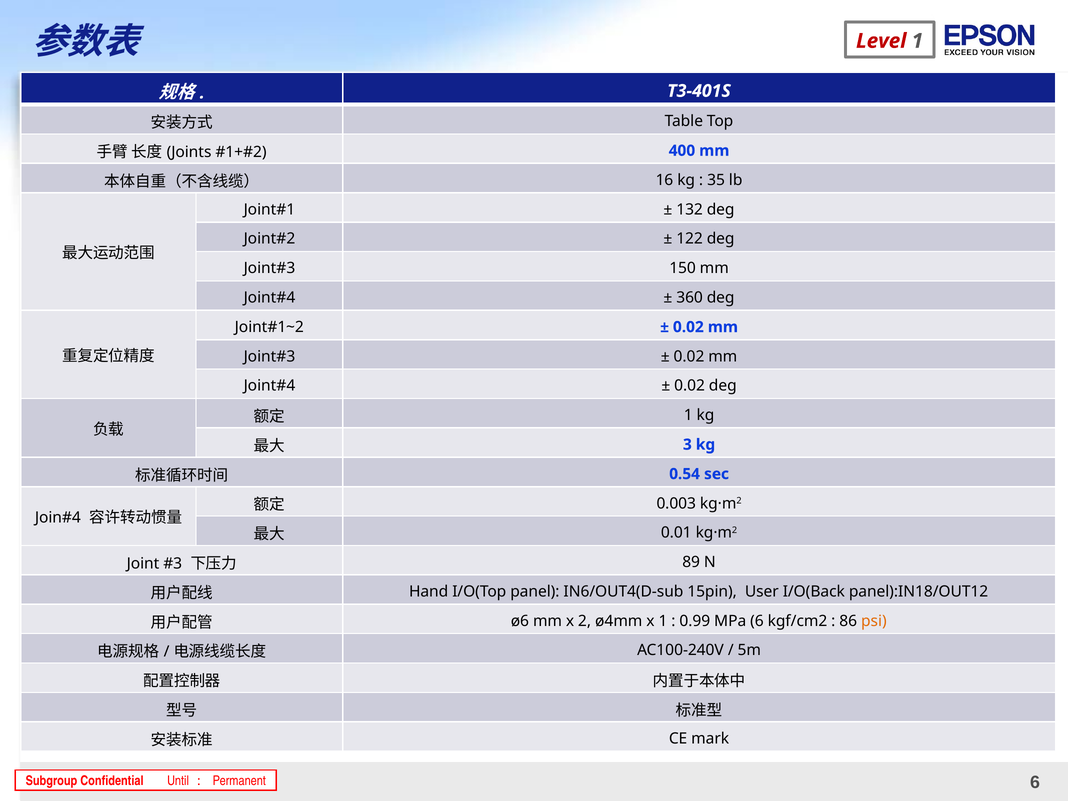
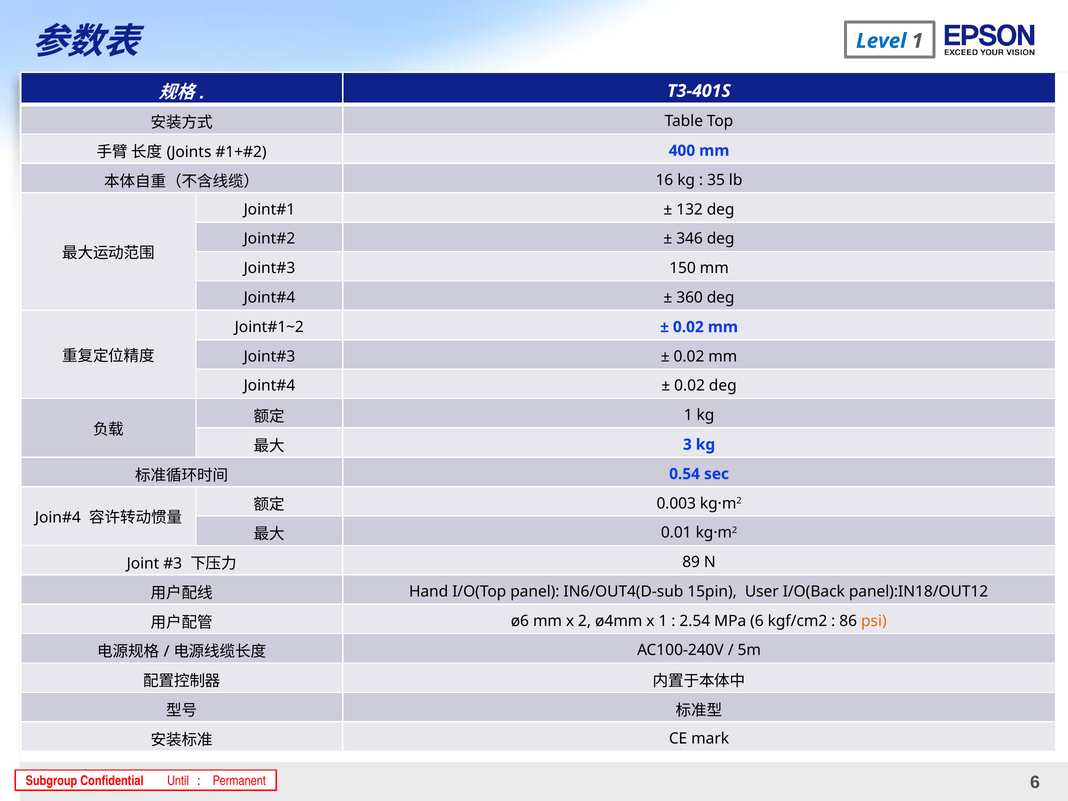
Level colour: red -> blue (881, 41)
122: 122 -> 346 (690, 239)
0.99: 0.99 -> 2.54 (695, 621)
